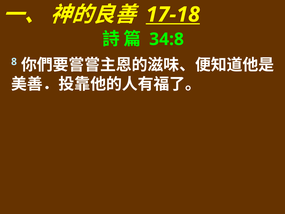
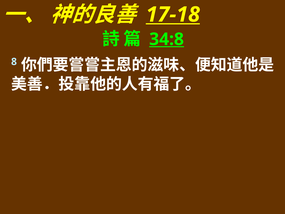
34:8 underline: none -> present (167, 39)
